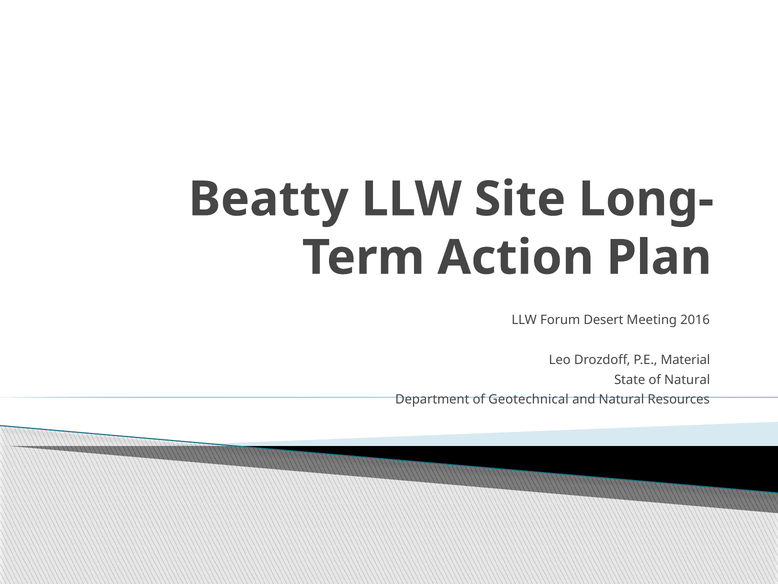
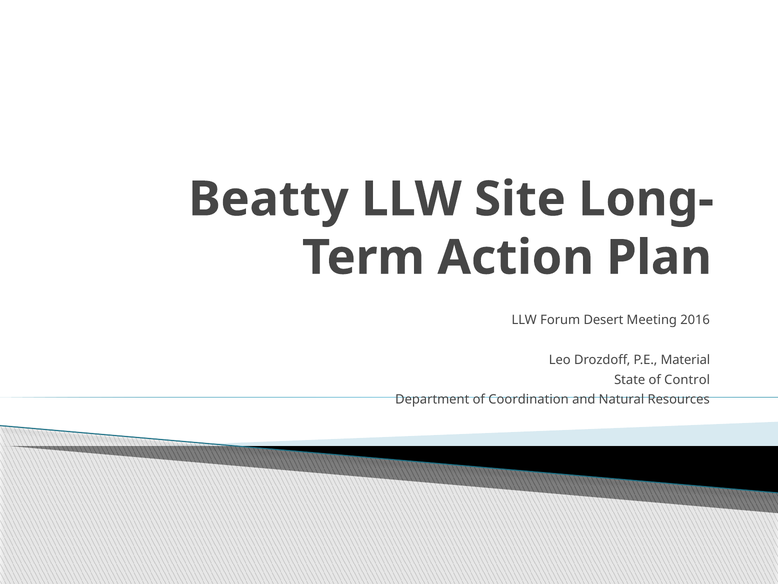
of Natural: Natural -> Control (687, 379)
Geotechnical: Geotechnical -> Coordination (529, 399)
